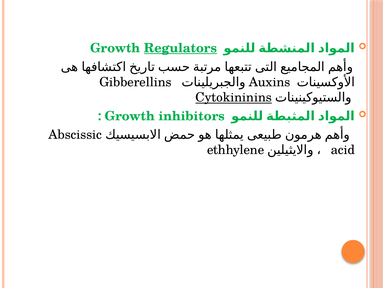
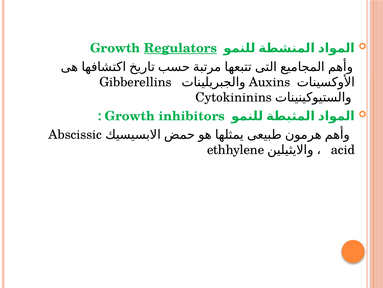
Cytokininins underline: present -> none (234, 97)
